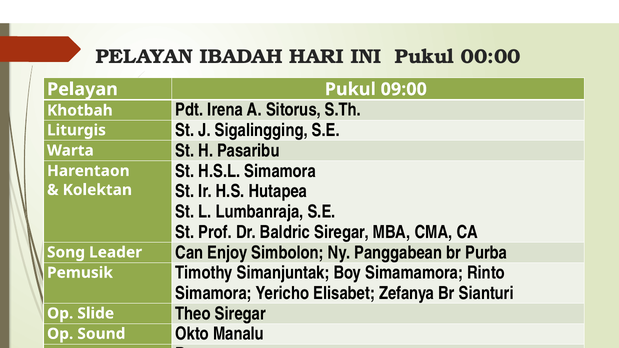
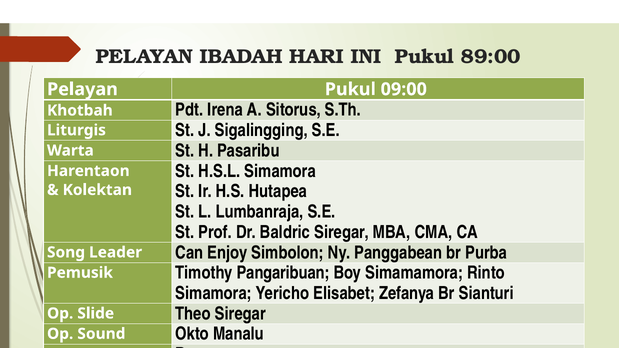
00:00: 00:00 -> 89:00 (491, 57)
Simanjuntak: Simanjuntak -> Pangaribuan (283, 273)
